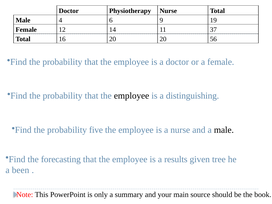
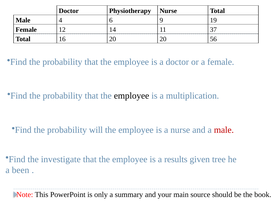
distinguishing: distinguishing -> multiplication (192, 96)
five: five -> will (96, 130)
male colour: black -> red (224, 130)
forecasting: forecasting -> investigate (61, 159)
